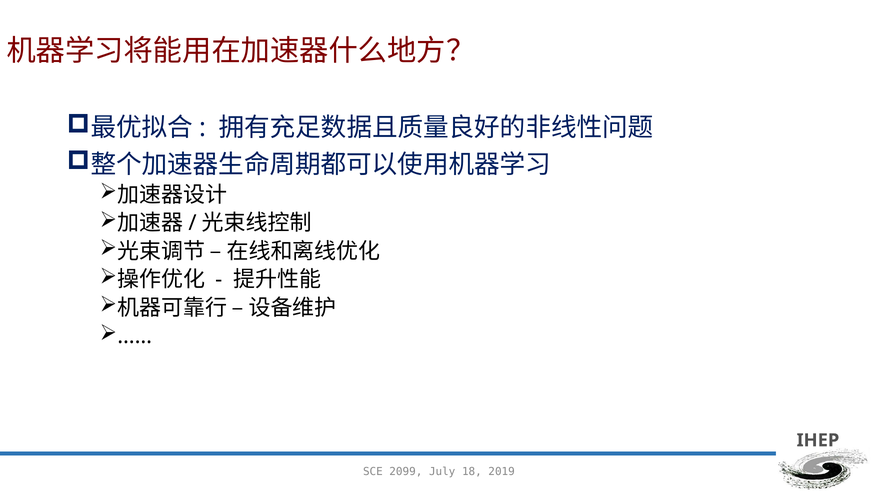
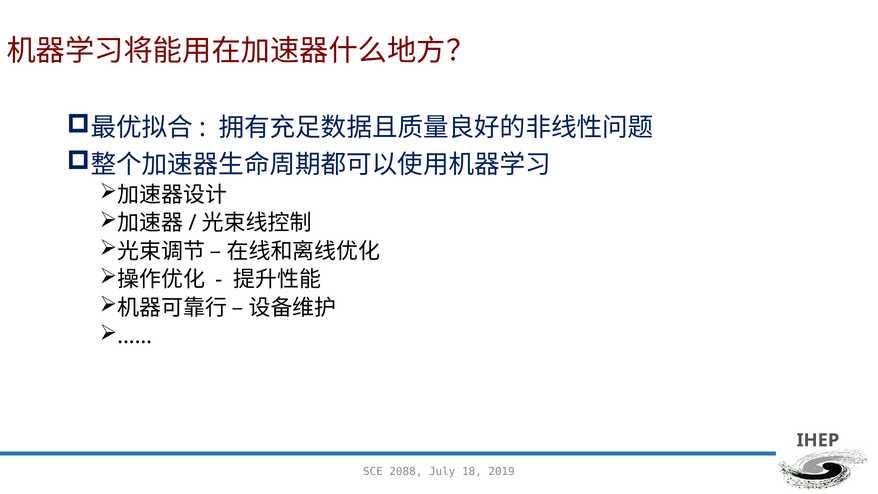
2099: 2099 -> 2088 (406, 472)
